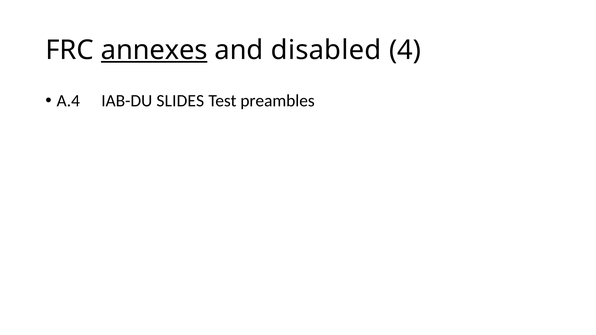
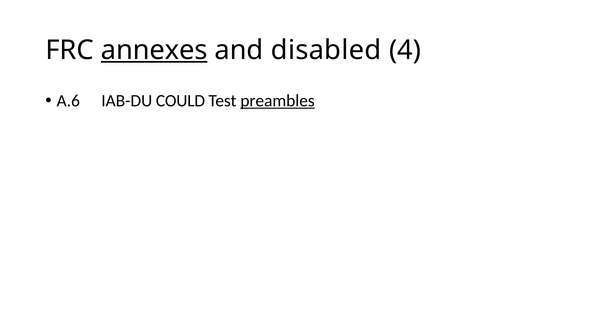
A.4: A.4 -> A.6 (68, 101)
SLIDES: SLIDES -> COULD (180, 101)
preambles underline: none -> present (278, 101)
